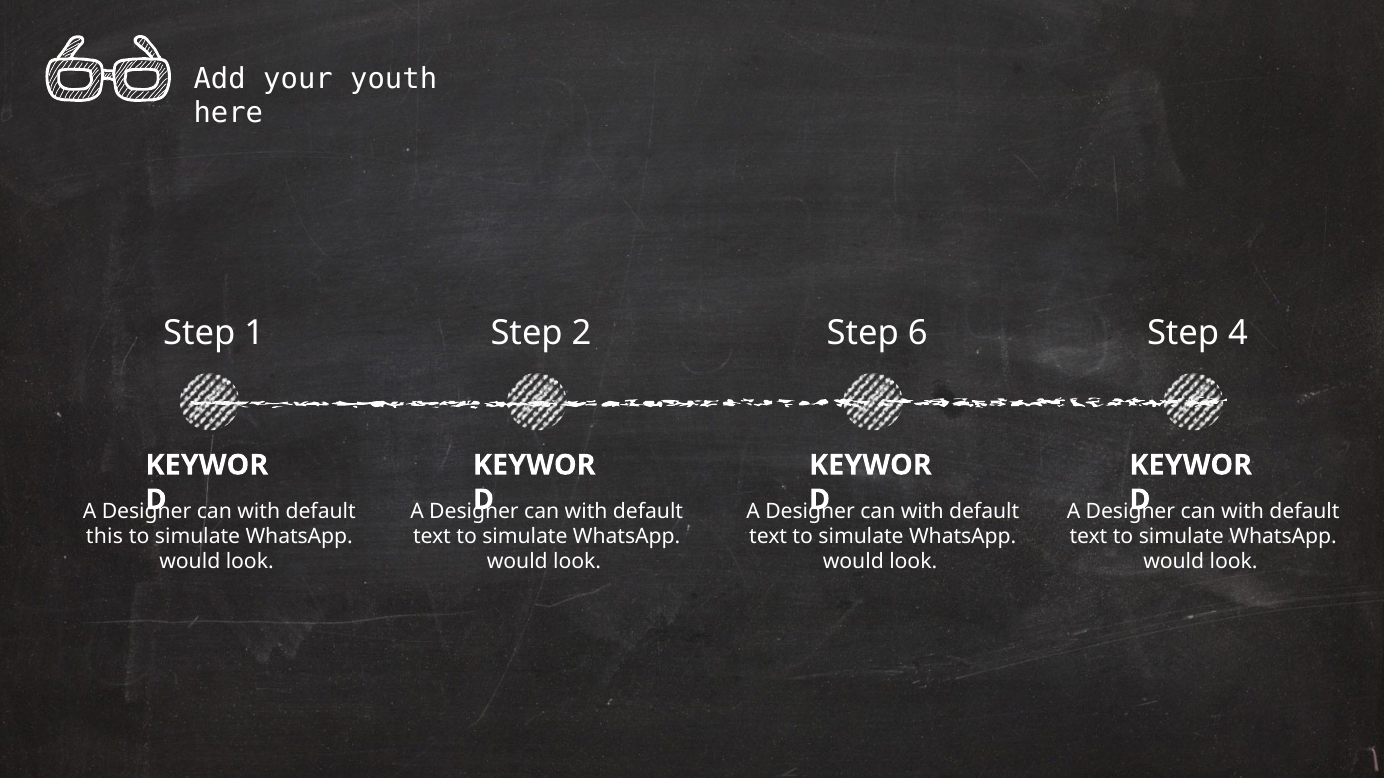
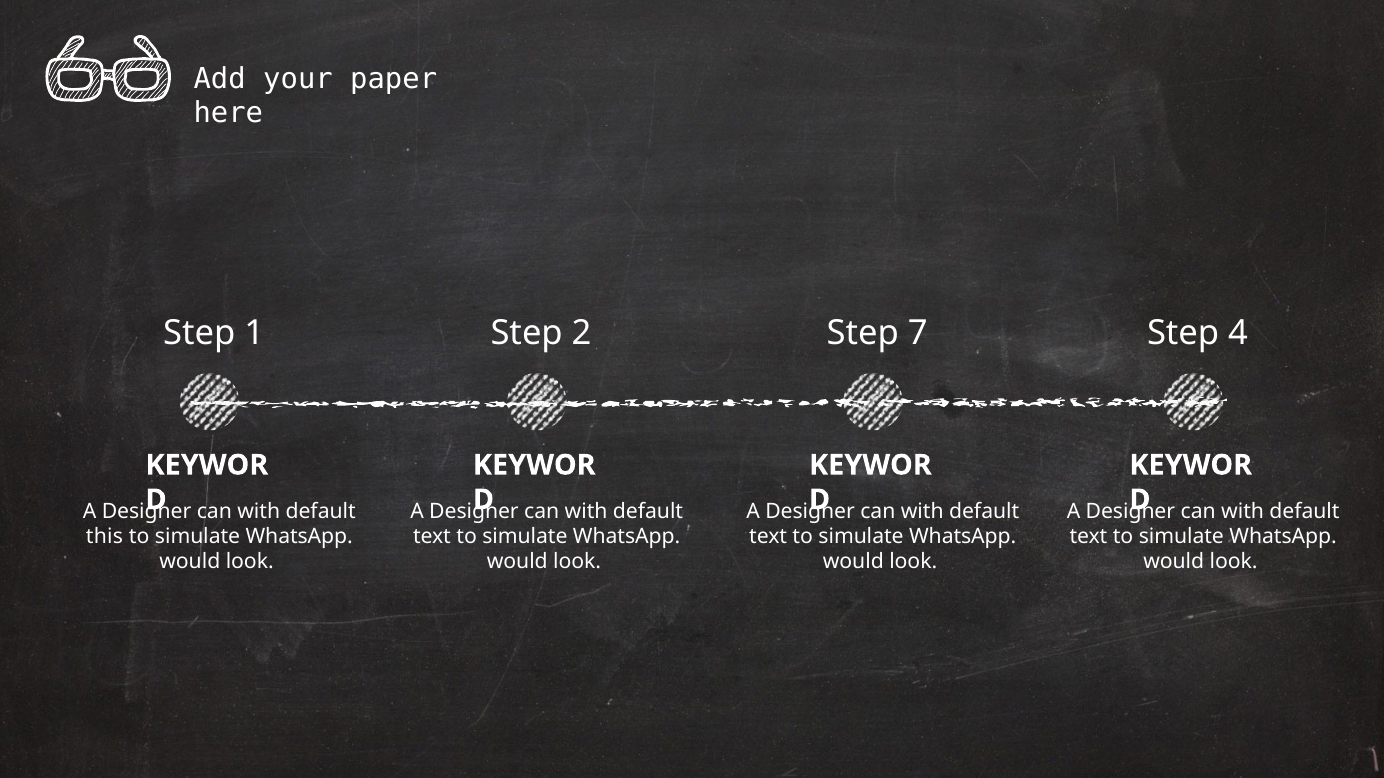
youth: youth -> paper (394, 79)
6: 6 -> 7 (918, 334)
